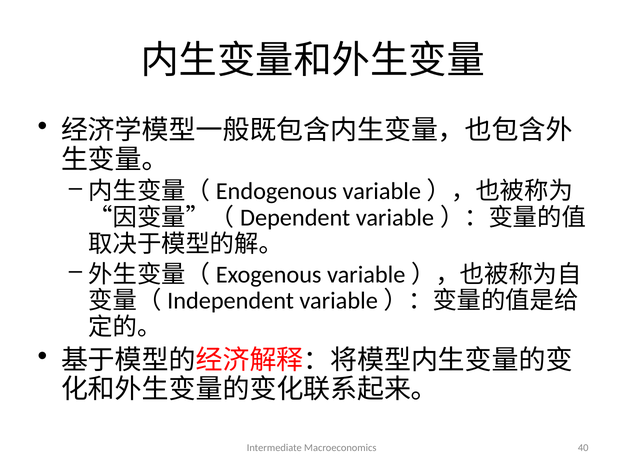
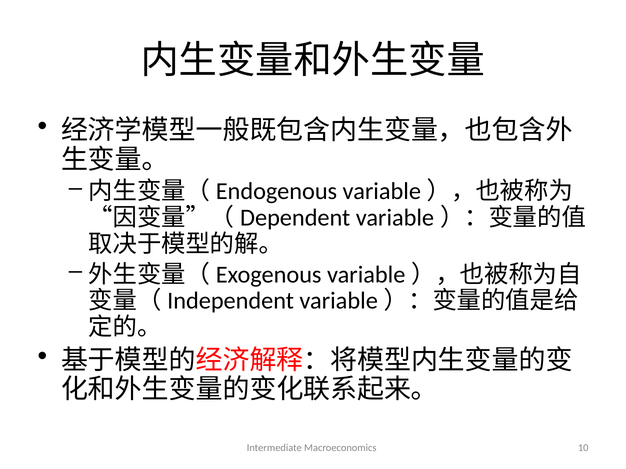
40: 40 -> 10 (583, 448)
